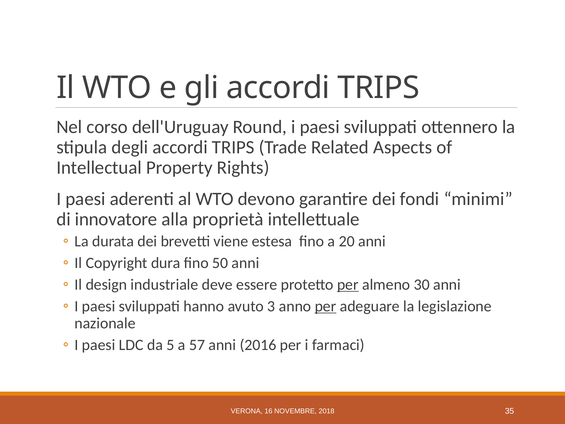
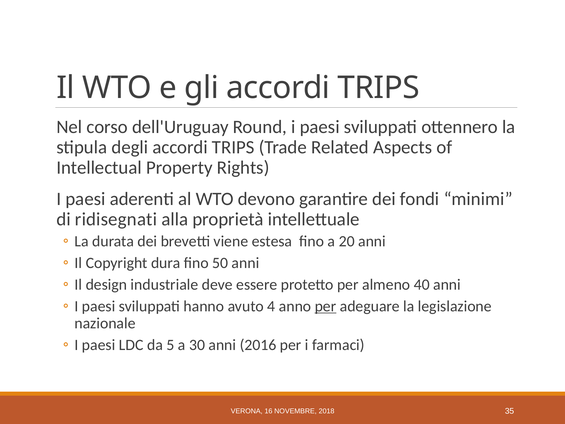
innovatore: innovatore -> ridisegnati (116, 219)
per underline: present -> none (348, 284)
30: 30 -> 40 (422, 284)
3: 3 -> 4 (271, 306)
57: 57 -> 30 (197, 345)
